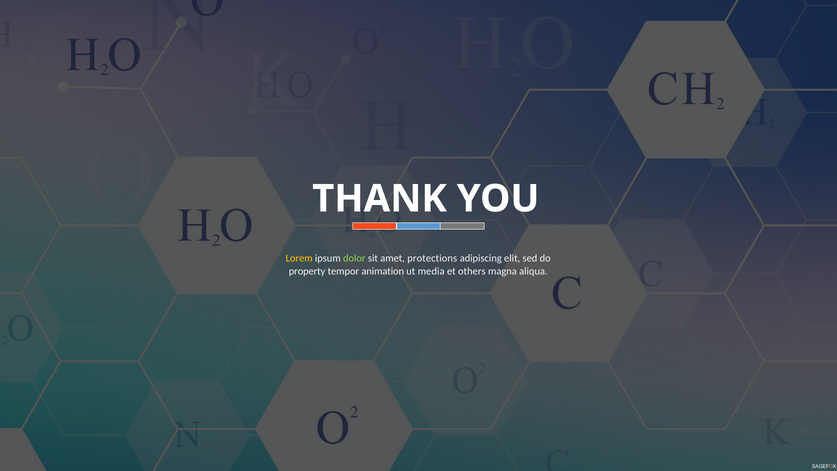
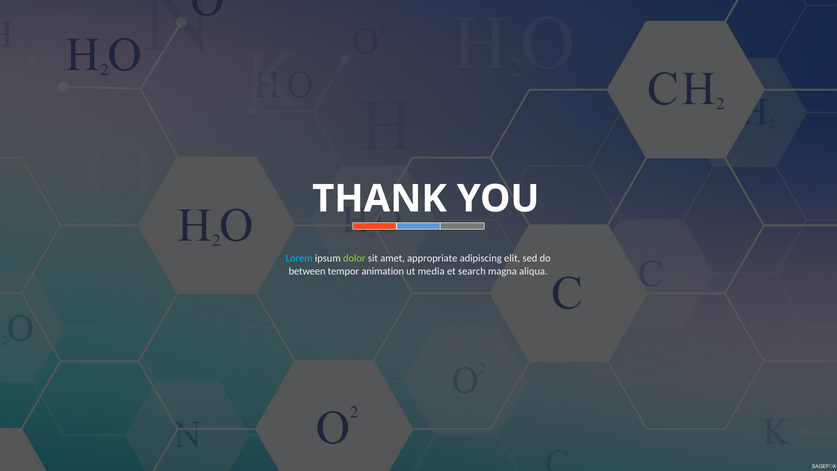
Lorem colour: yellow -> light blue (299, 258)
protections: protections -> appropriate (432, 258)
property: property -> between (307, 271)
others: others -> search (472, 271)
